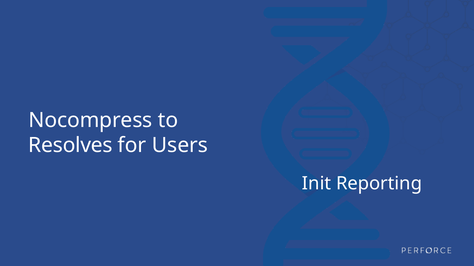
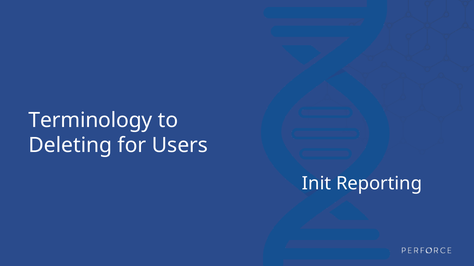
Nocompress: Nocompress -> Terminology (91, 120)
Resolves: Resolves -> Deleting (70, 146)
